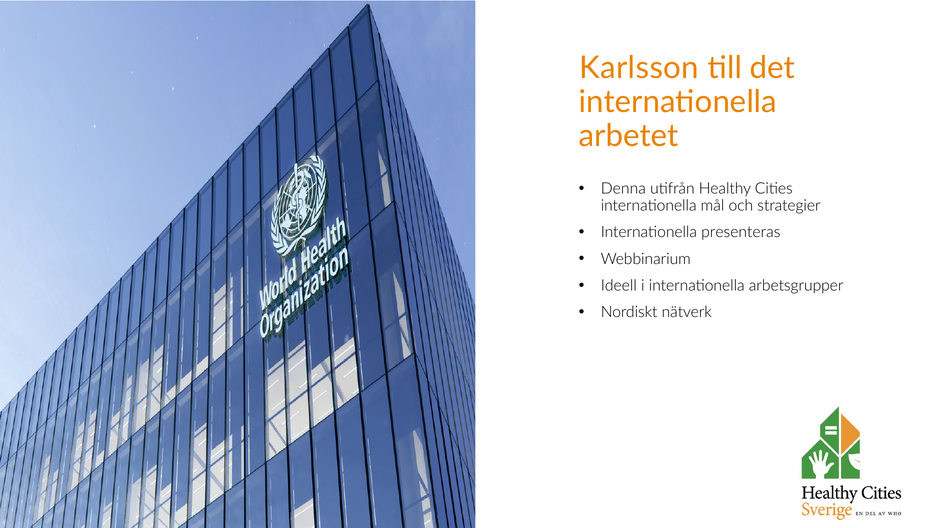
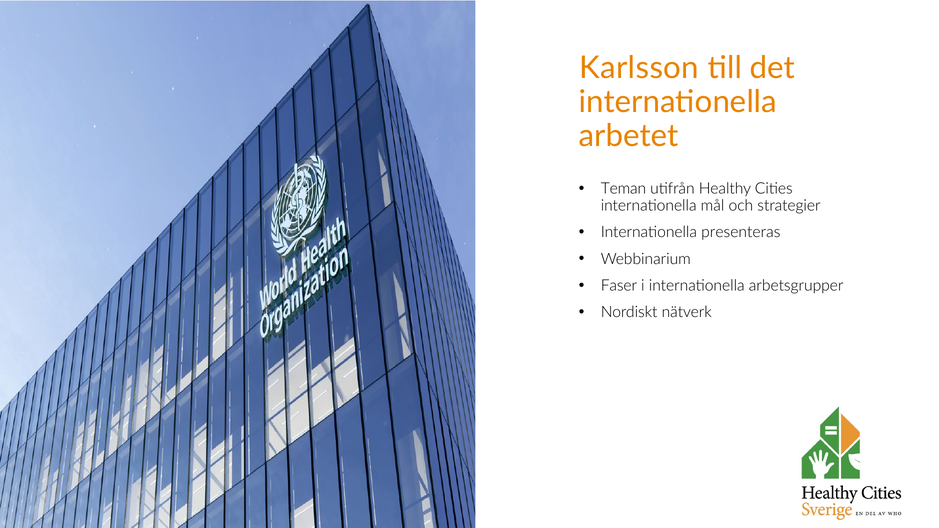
Denna: Denna -> Teman (623, 189)
Ideell: Ideell -> Faser (619, 286)
